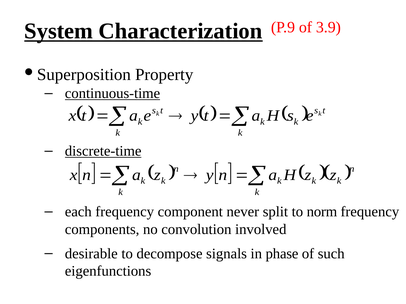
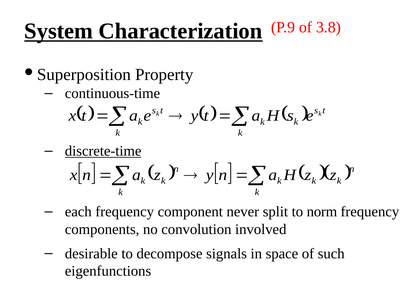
3.9: 3.9 -> 3.8 (328, 27)
continuous-time underline: present -> none (113, 94)
phase: phase -> space (282, 254)
